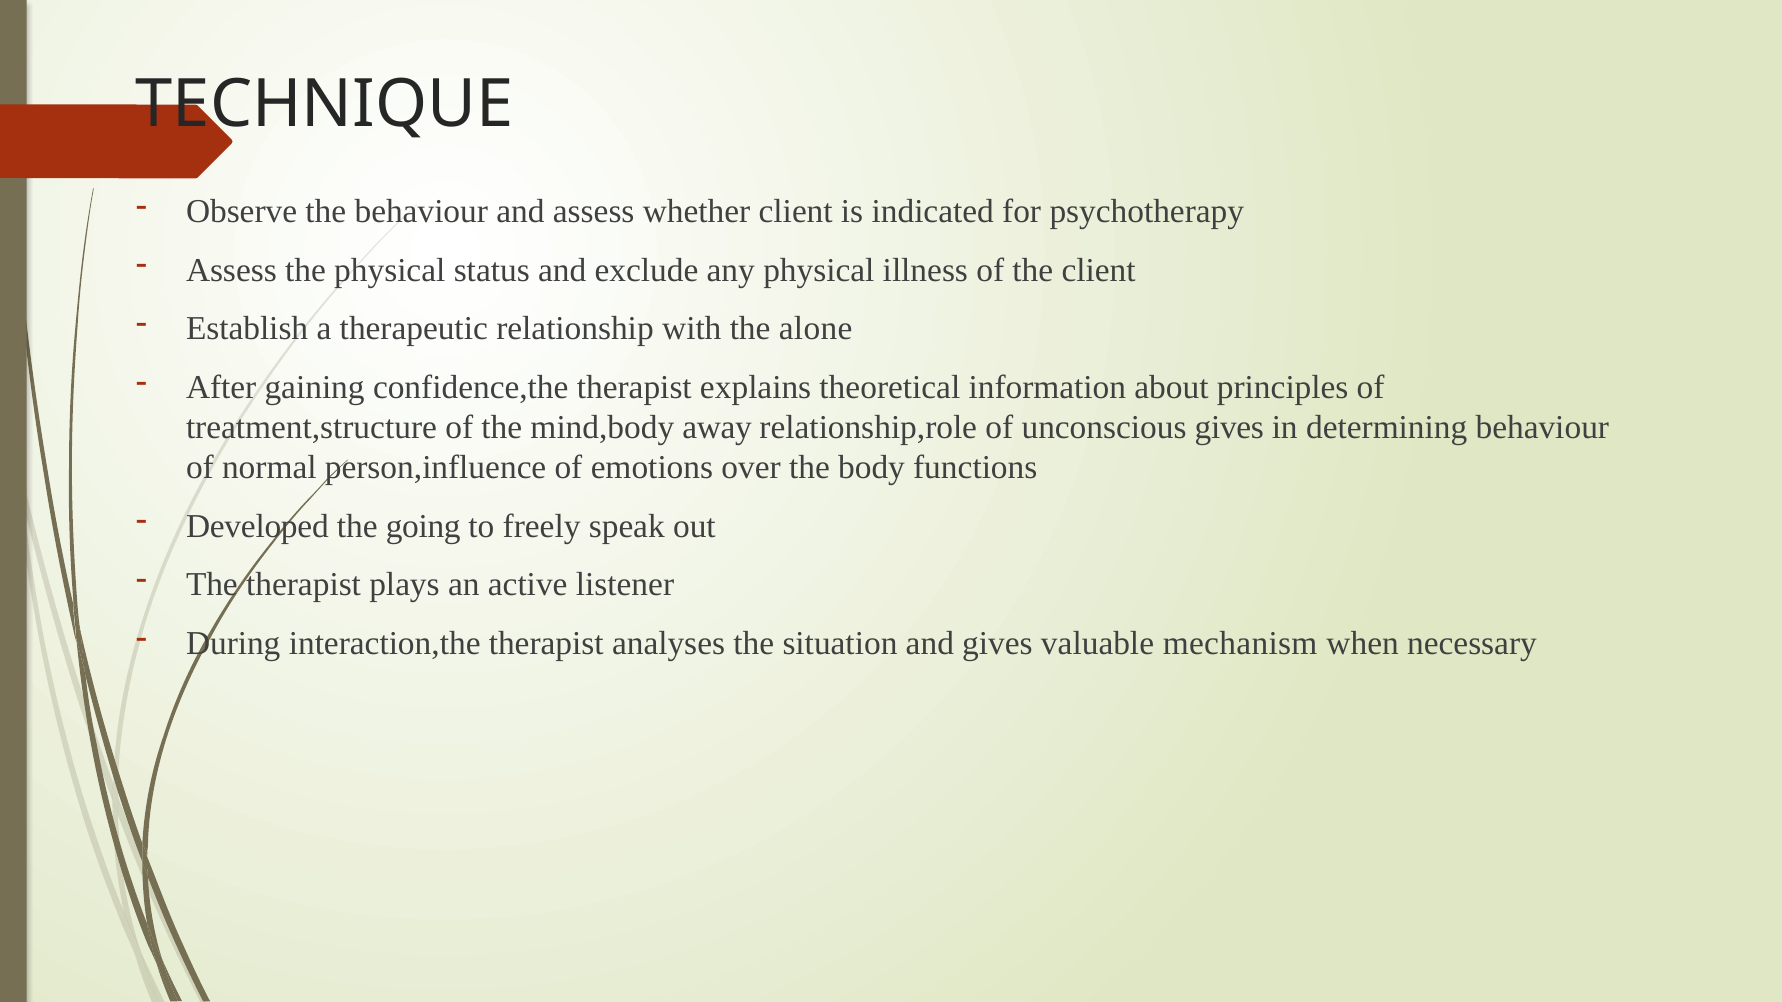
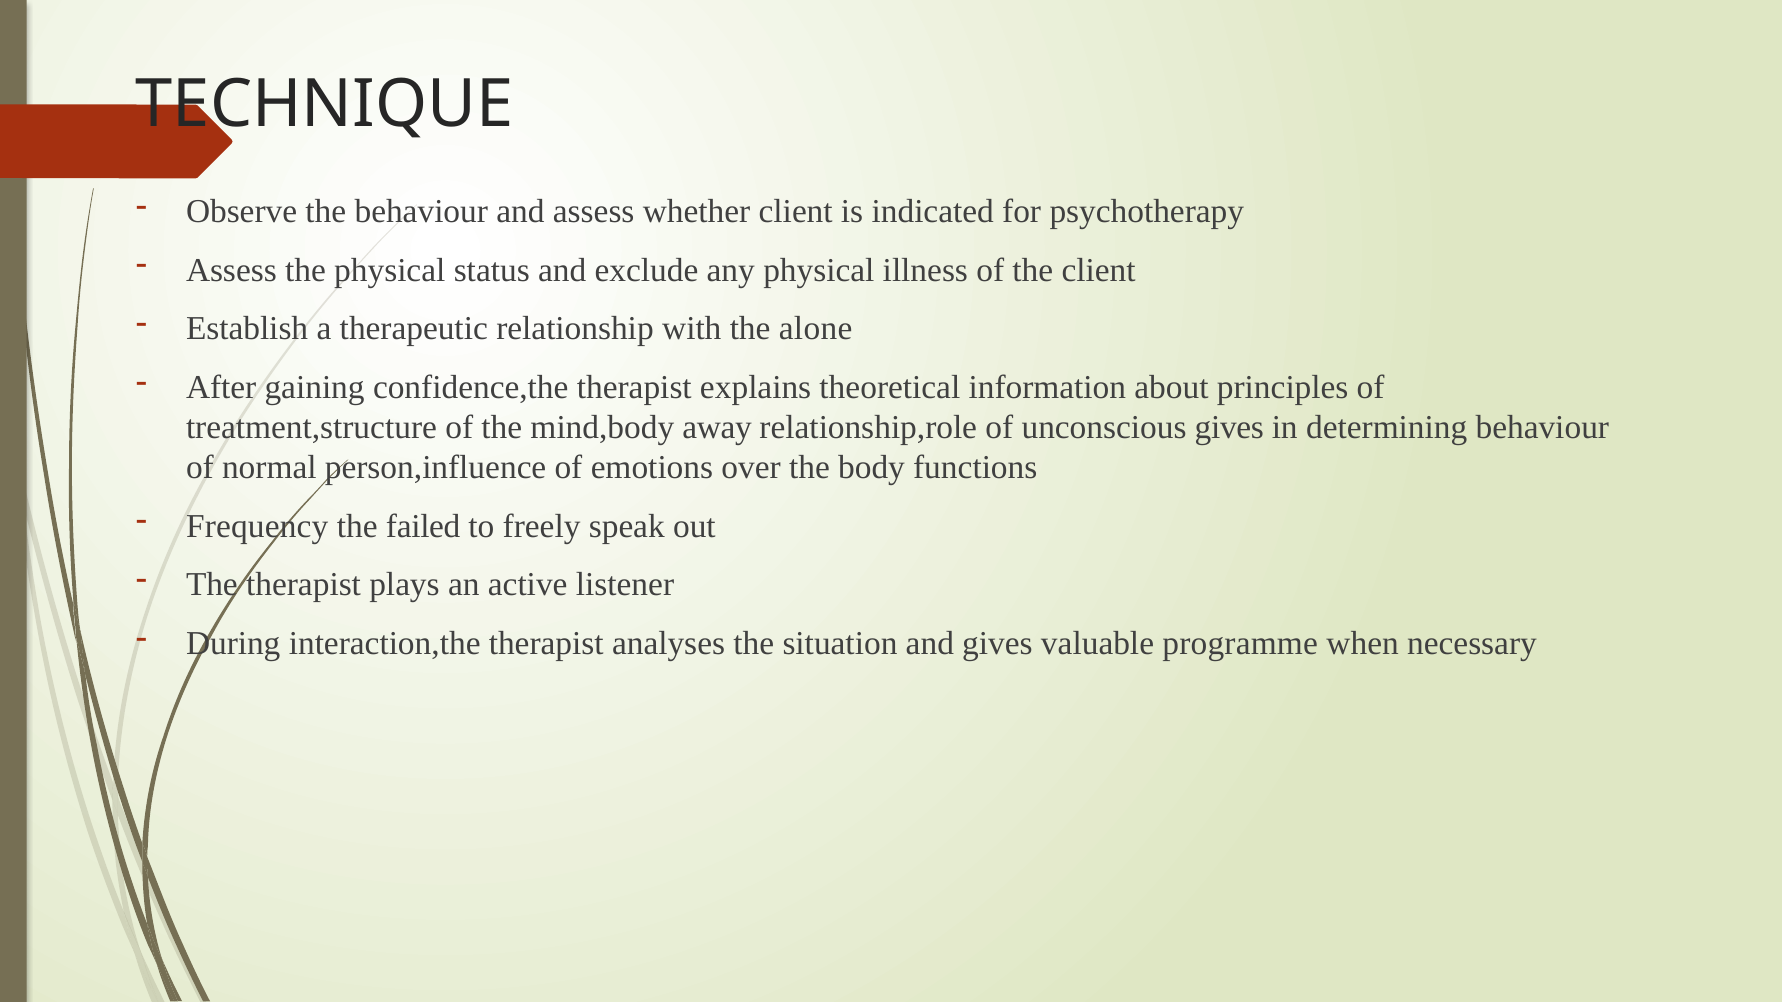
Developed: Developed -> Frequency (257, 527)
going: going -> failed (423, 527)
mechanism: mechanism -> programme (1240, 644)
